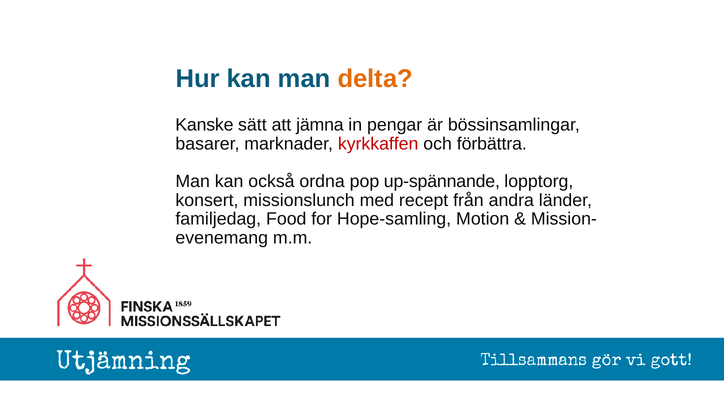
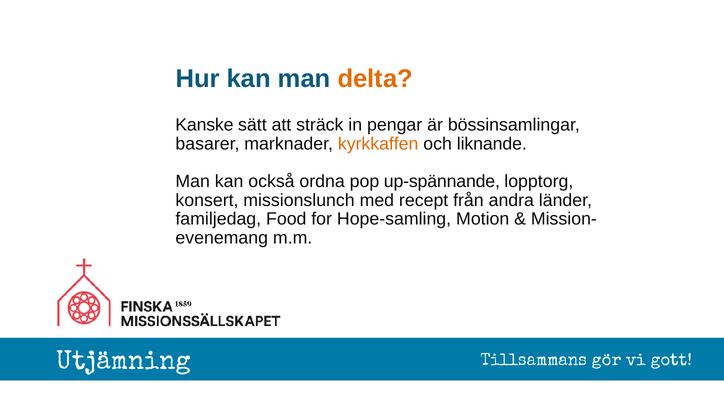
jämna: jämna -> sträck (320, 125)
kyrkkaffen colour: red -> orange (378, 144)
förbättra: förbättra -> liknande (492, 144)
